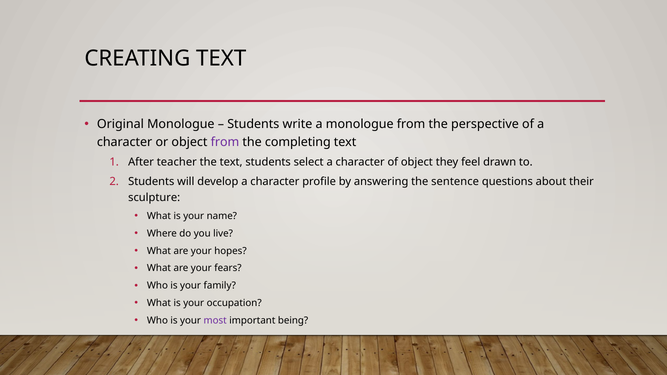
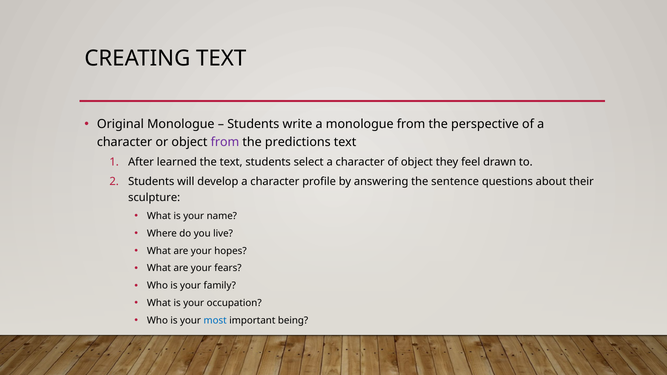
completing: completing -> predictions (298, 142)
teacher: teacher -> learned (177, 162)
most colour: purple -> blue (215, 321)
